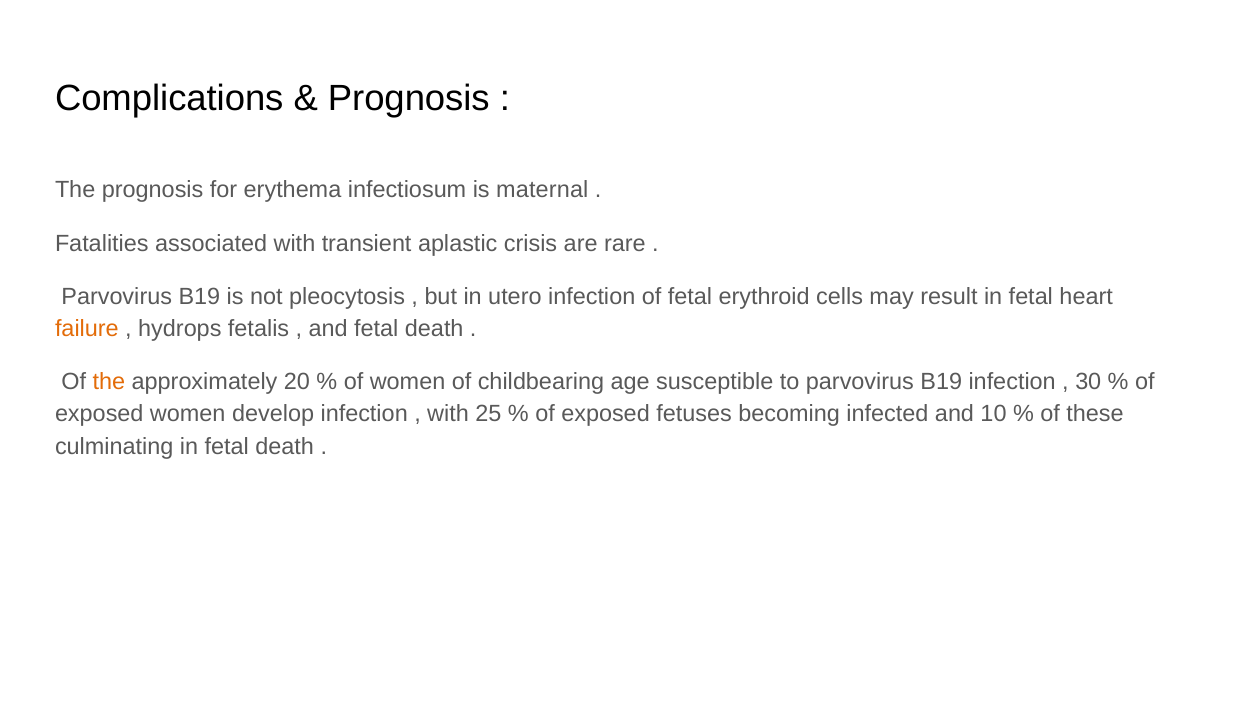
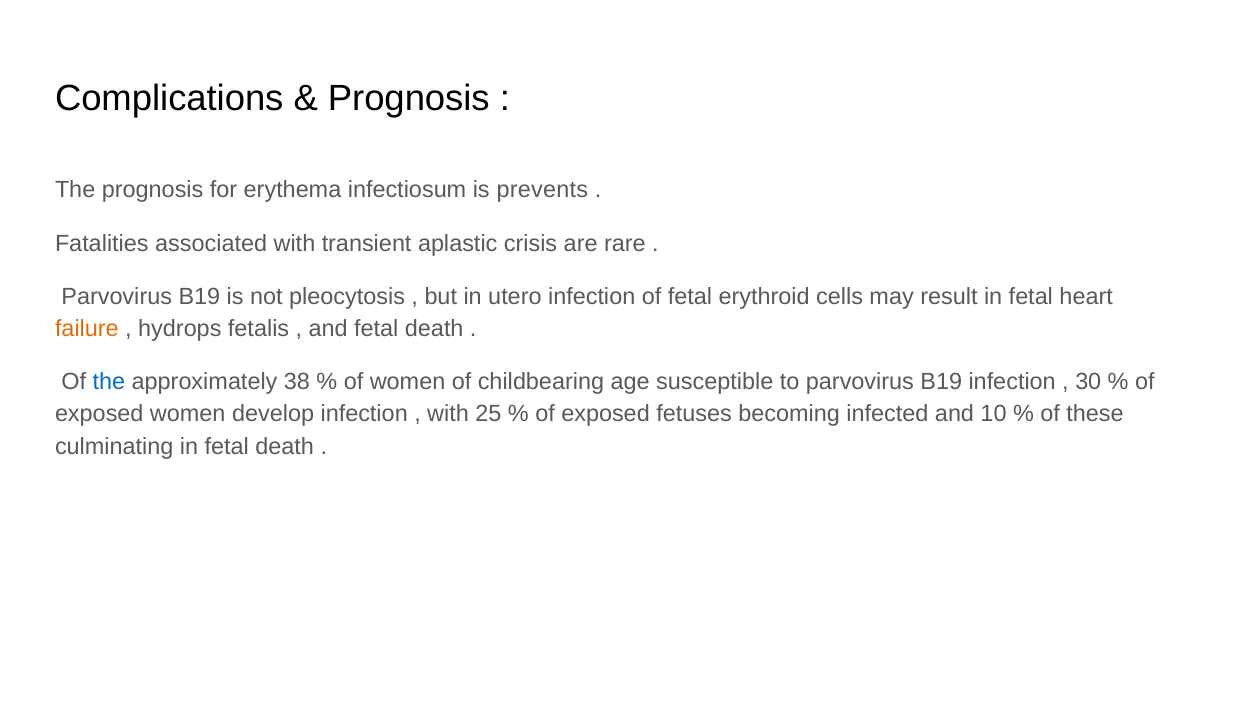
maternal: maternal -> prevents (542, 190)
the colour: orange -> blue (109, 382)
20: 20 -> 38 (297, 382)
